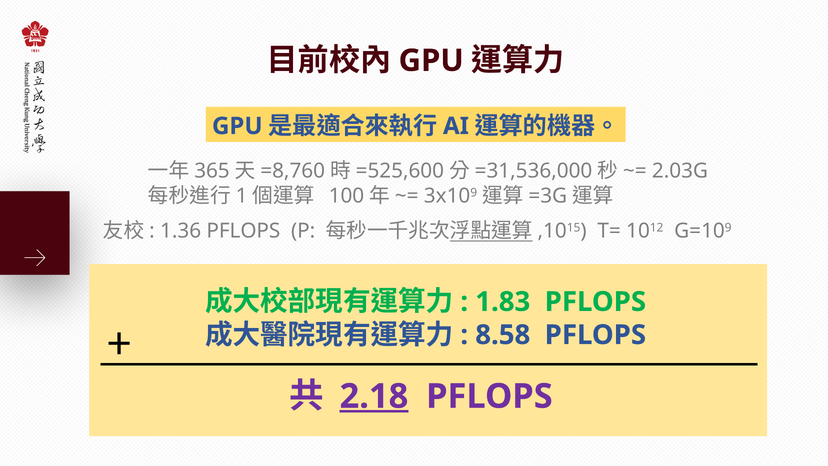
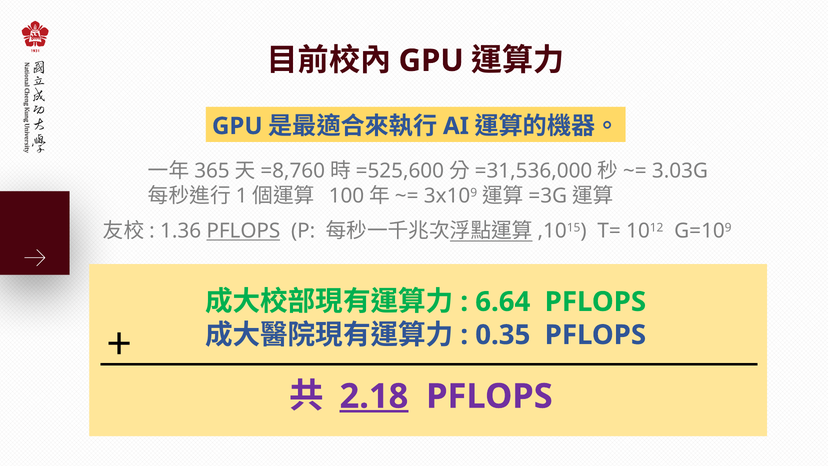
2.03G: 2.03G -> 3.03G (680, 171)
PFLOPS underline: none -> present (243, 231)
1.83: 1.83 -> 6.64 (503, 302)
8.58: 8.58 -> 0.35 (503, 335)
